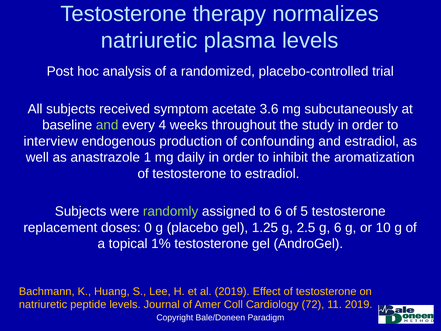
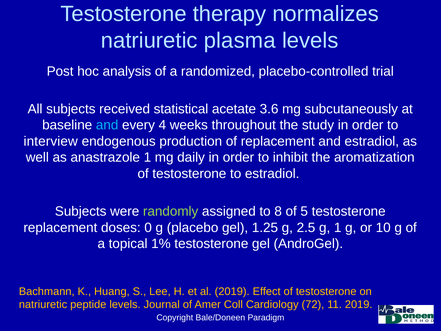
symptom: symptom -> statistical (181, 109)
and colour: light green -> light blue (107, 125)
of confounding: confounding -> replacement (278, 141)
to 6: 6 -> 8 (278, 211)
g 6: 6 -> 1 (338, 227)
